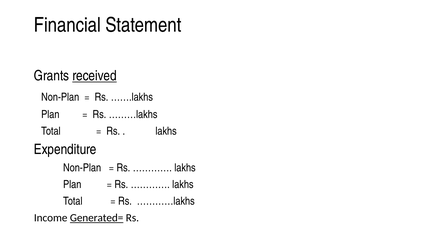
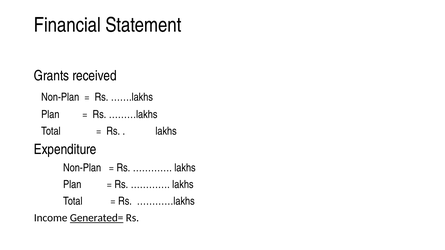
received underline: present -> none (94, 76)
